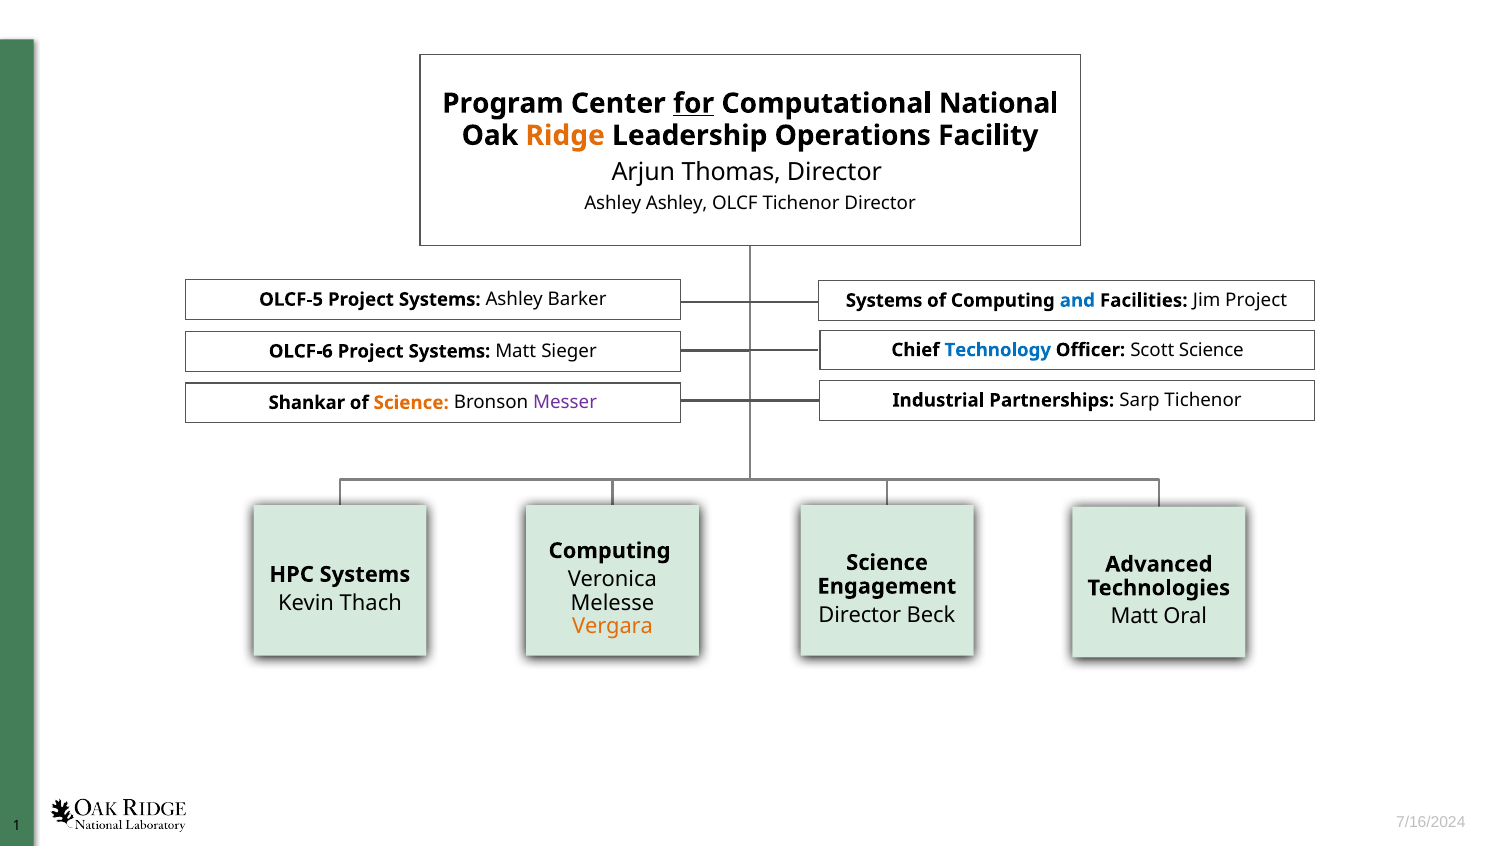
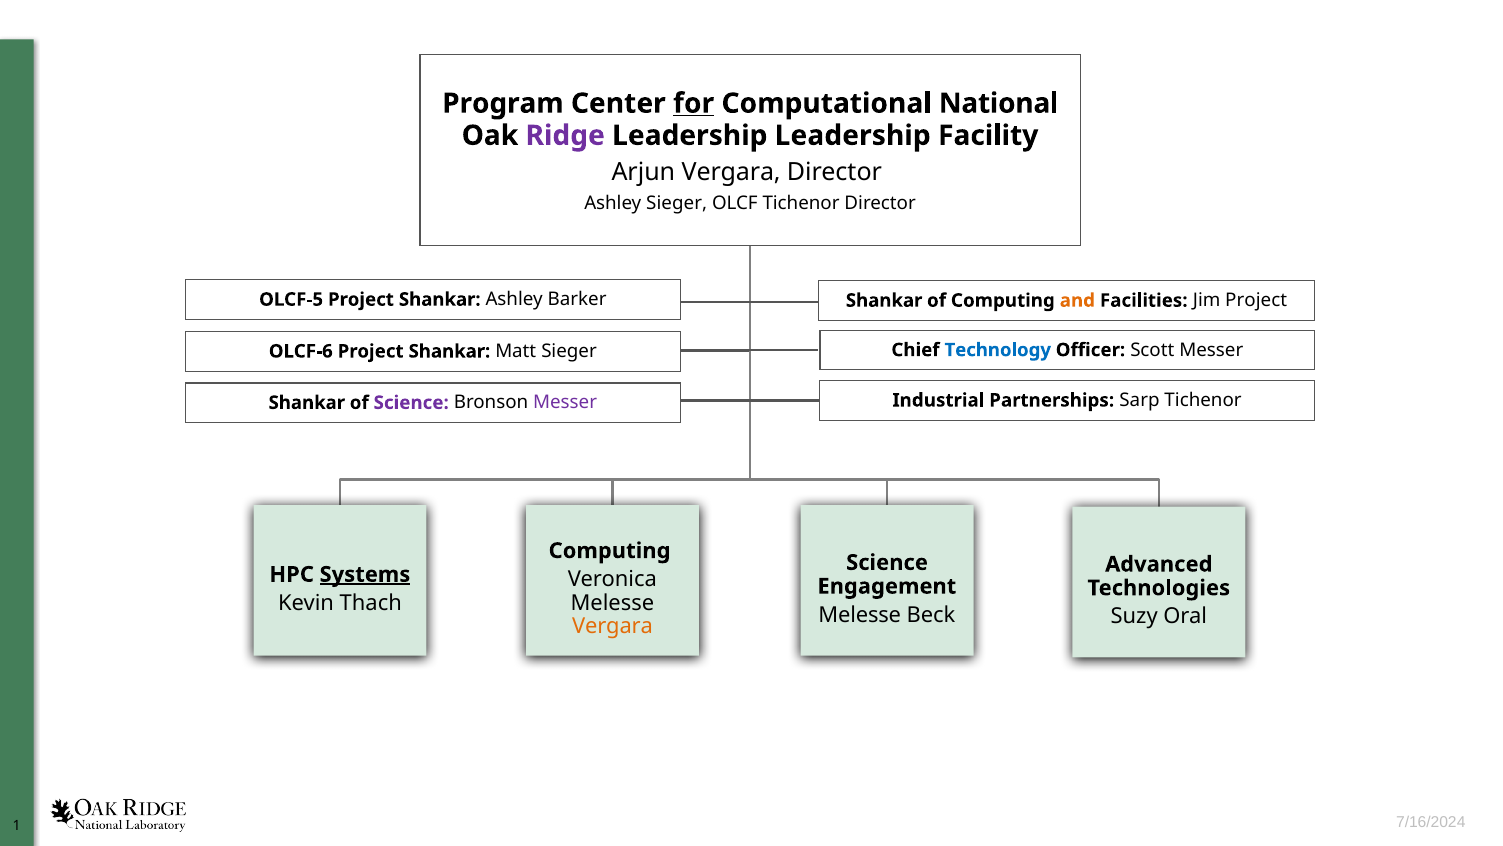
Ridge colour: orange -> purple (565, 135)
Leadership Operations: Operations -> Leadership (853, 135)
Arjun Thomas: Thomas -> Vergara (731, 172)
Ashley Ashley: Ashley -> Sieger (677, 203)
OLCF-5 Project Systems: Systems -> Shankar (440, 299)
Systems: Systems -> Shankar (884, 300)
and colour: blue -> orange (1077, 300)
Scott Science: Science -> Messer (1211, 350)
OLCF-6 Project Systems: Systems -> Shankar (449, 351)
Science colour: orange -> purple (411, 402)
Systems underline: none -> present (365, 574)
Director: Director -> Melesse (860, 614)
Matt: Matt -> Suzy (1134, 616)
